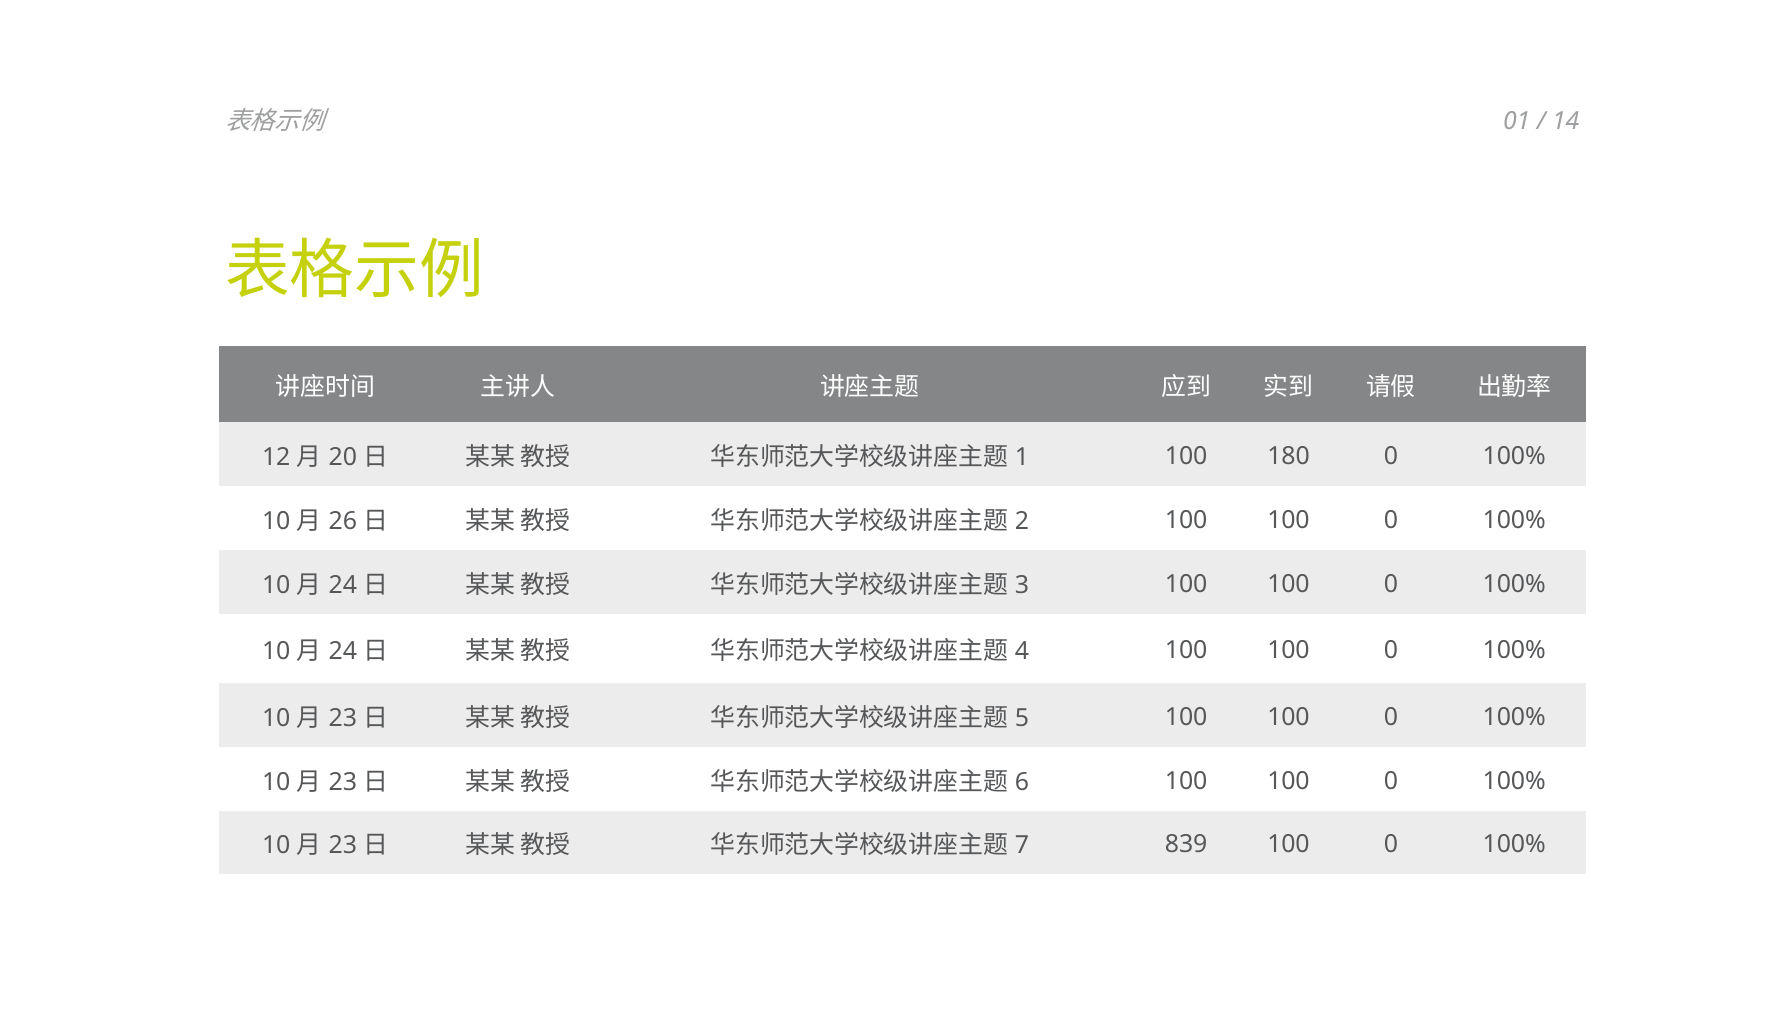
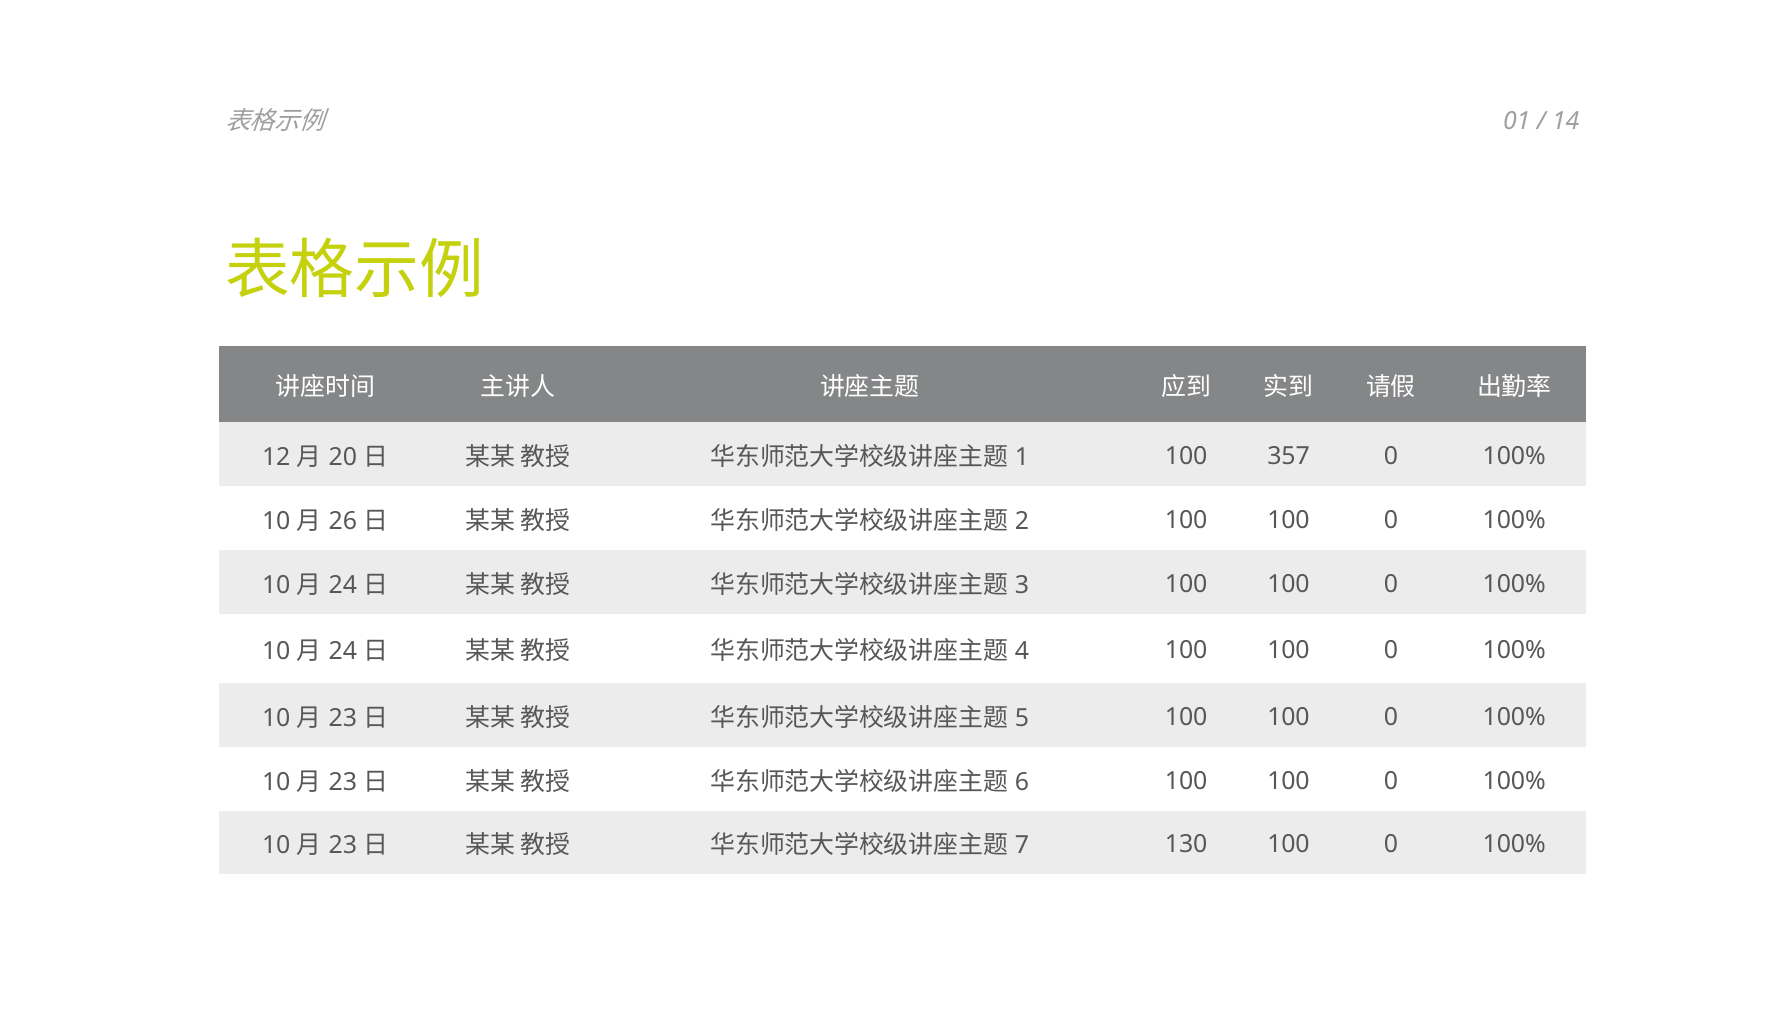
180: 180 -> 357 (1289, 456)
839: 839 -> 130 (1186, 844)
